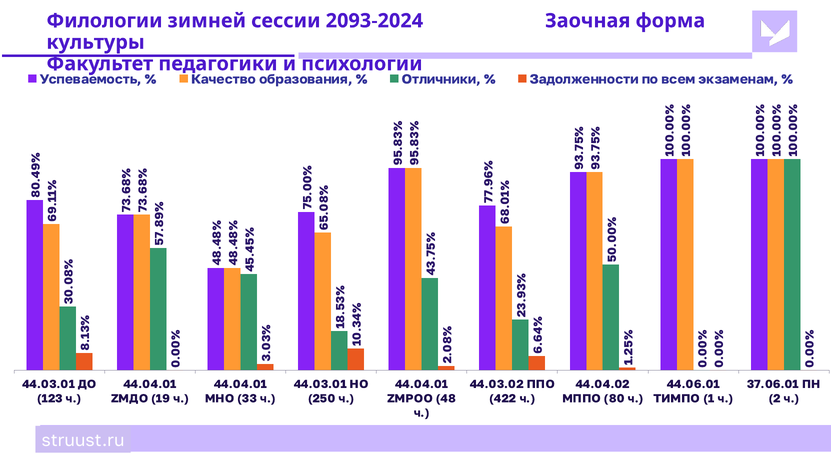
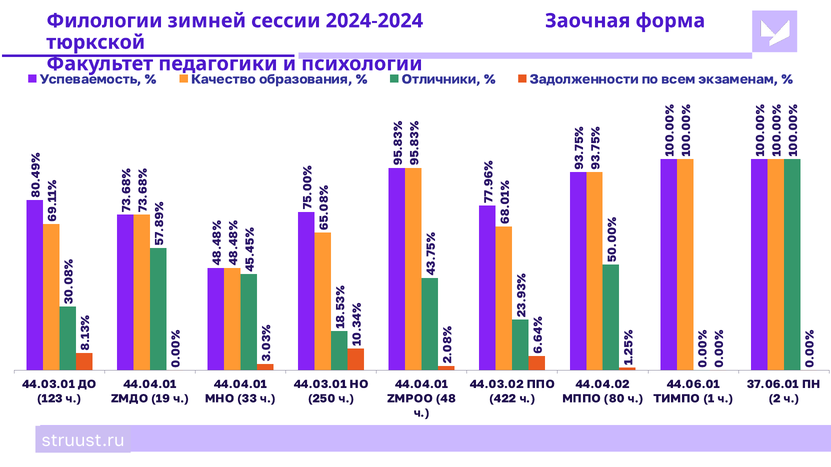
2093-2024: 2093-2024 -> 2024-2024 (374, 21)
культуры: культуры -> тюркской (96, 42)
